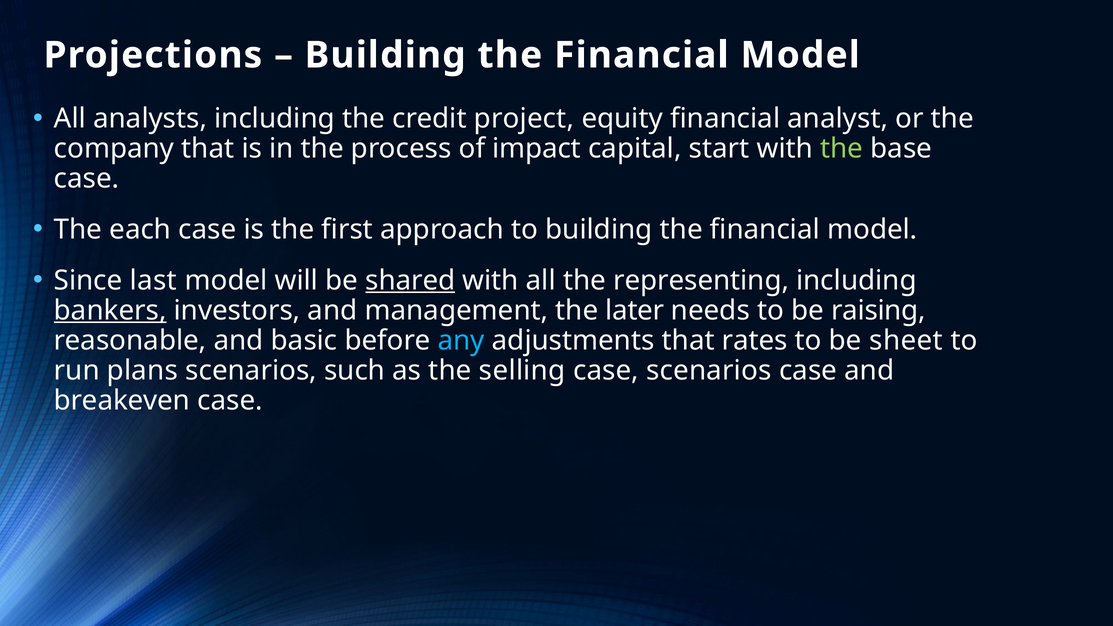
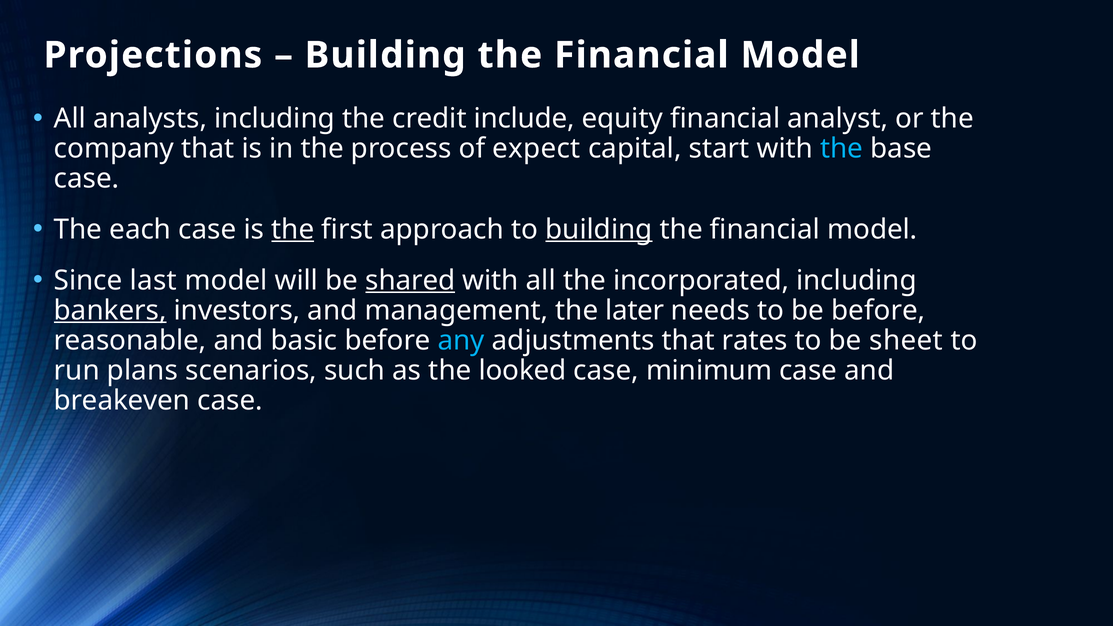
project: project -> include (524, 118)
impact: impact -> expect (537, 148)
the colour: light green -> light blue (842, 148)
the underline: none -> present (293, 229)
building underline: none -> present (599, 229)
representing: representing -> incorporated (701, 280)
be raising: raising -> before (878, 310)
selling: selling -> looked (522, 370)
case scenarios: scenarios -> minimum (709, 370)
